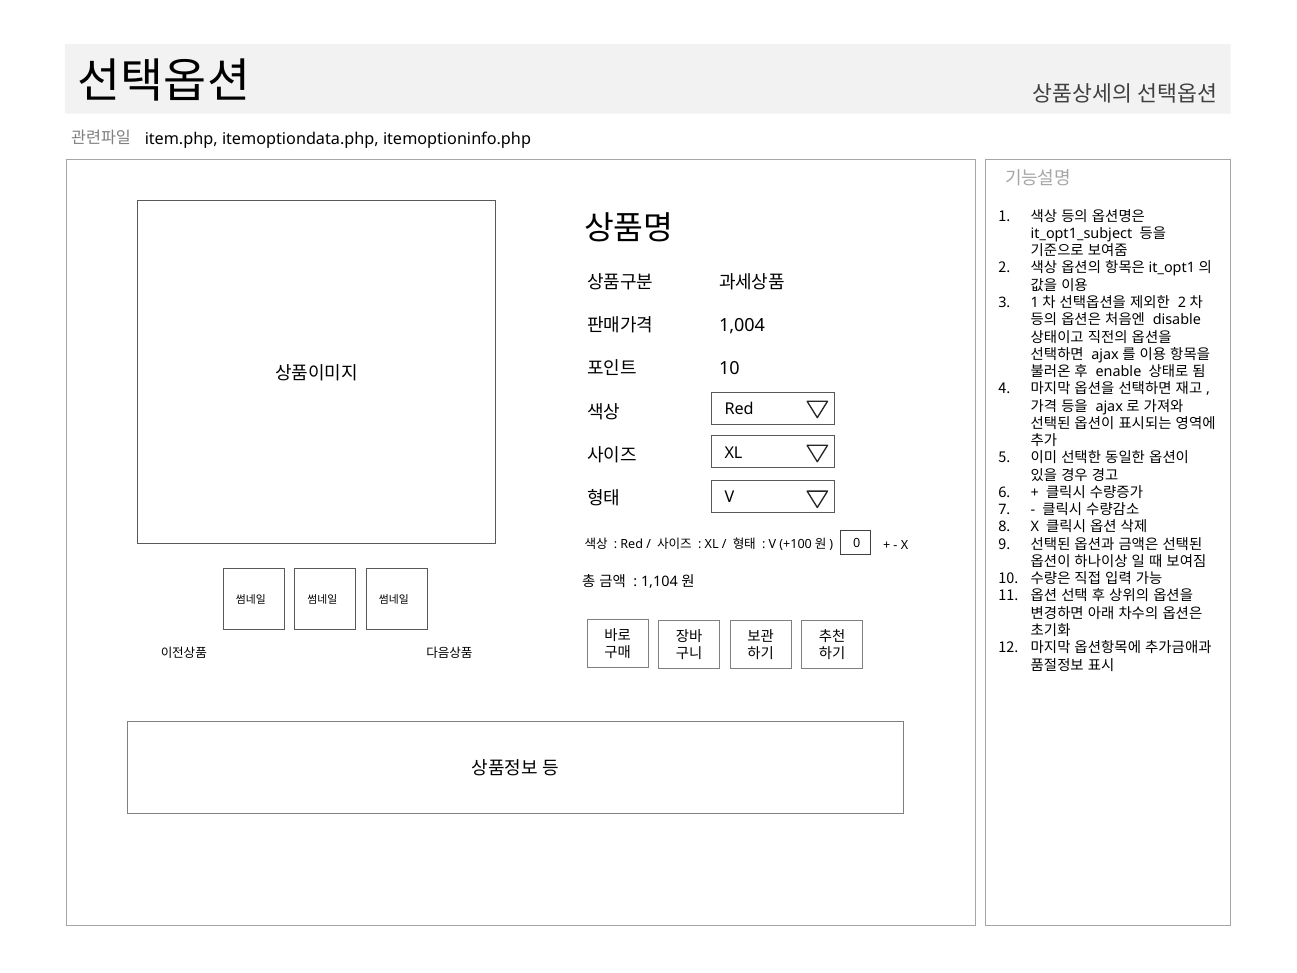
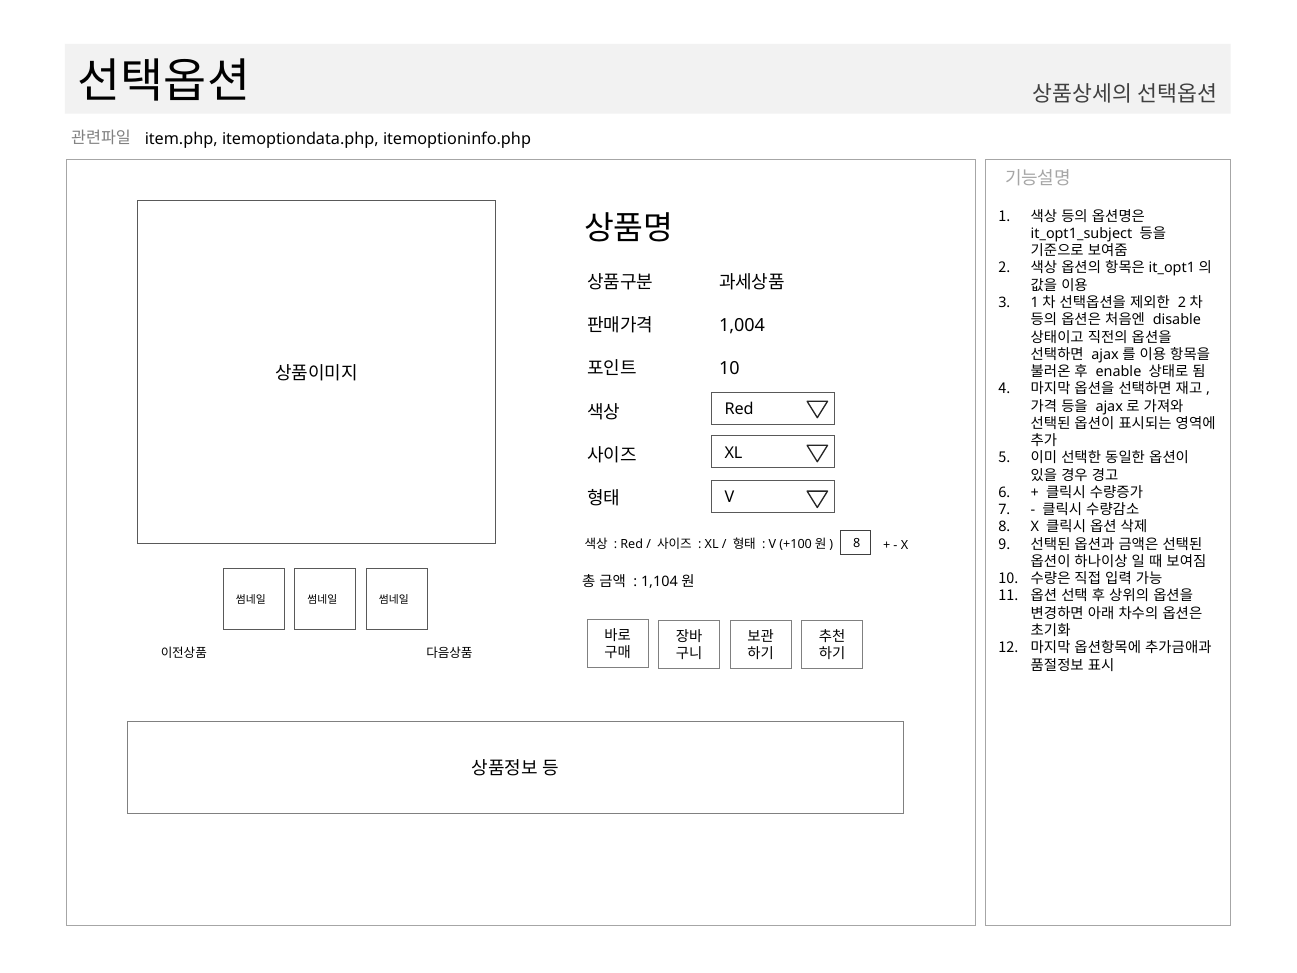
0: 0 -> 8 (857, 543)
